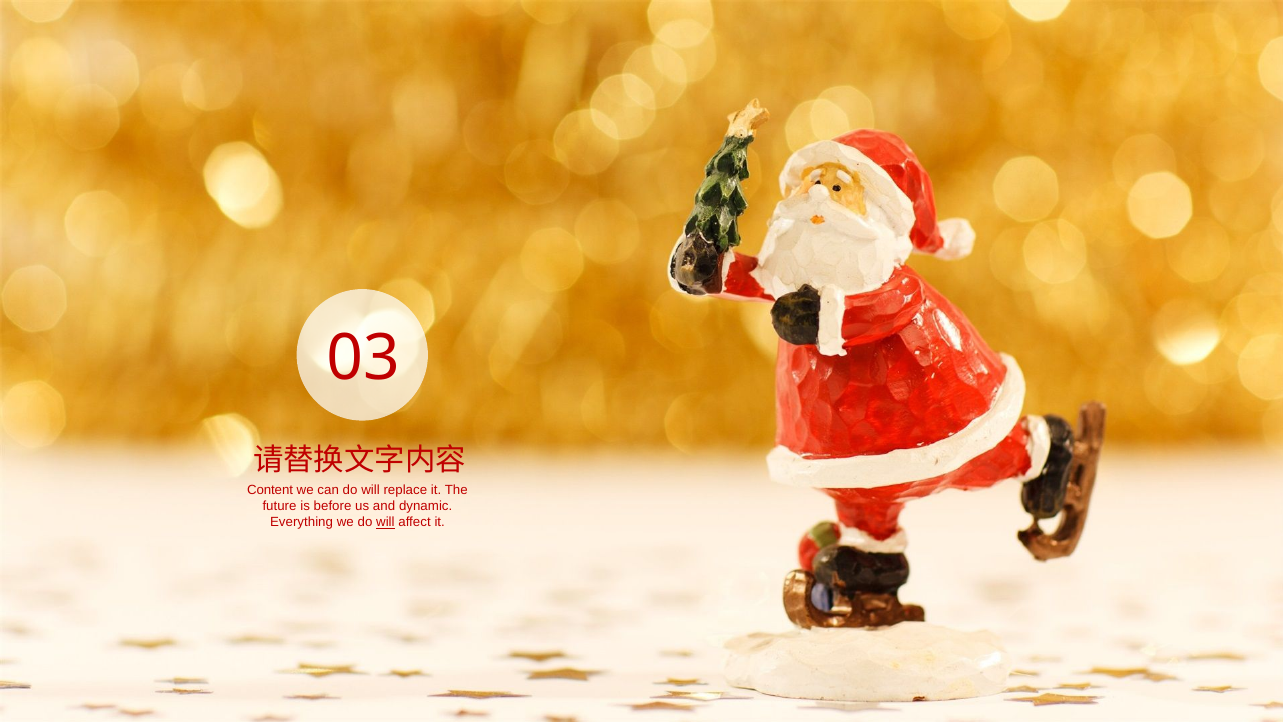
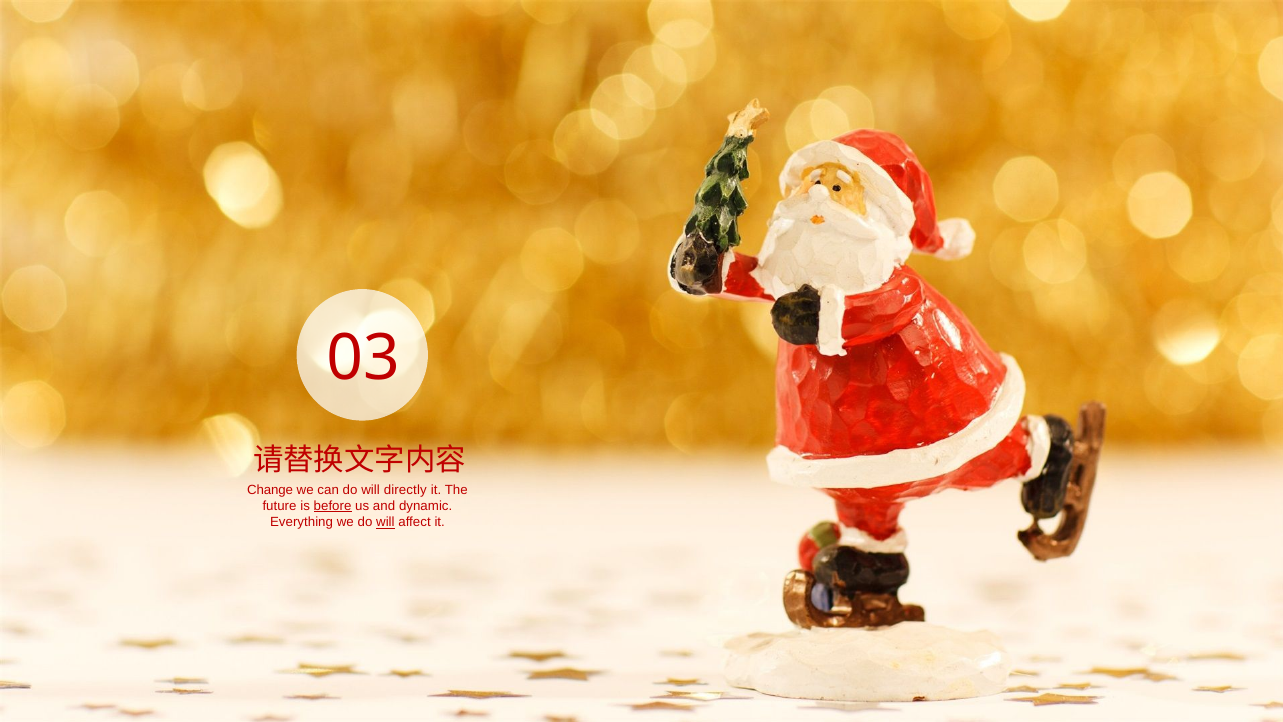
Content: Content -> Change (270, 490)
replace: replace -> directly (405, 490)
before underline: none -> present (333, 506)
